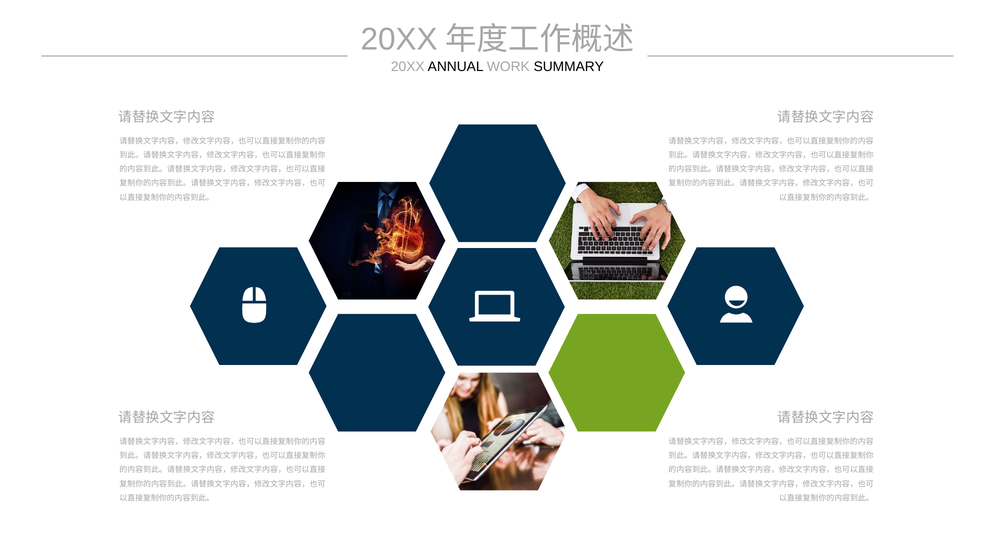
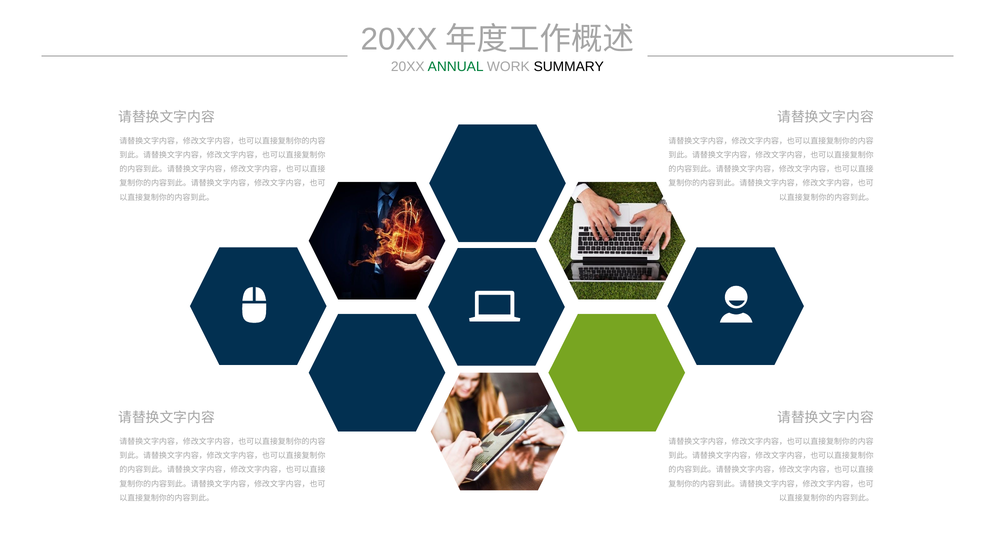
ANNUAL colour: black -> green (456, 67)
